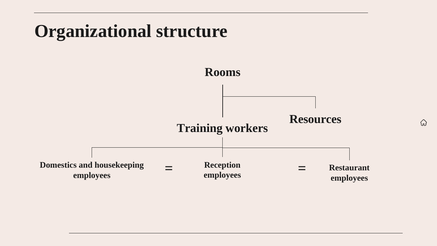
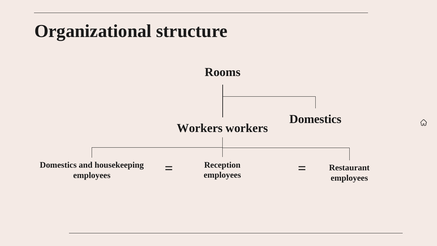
Resources: Resources -> Domestics (315, 119)
Training: Training -> Workers (200, 128)
